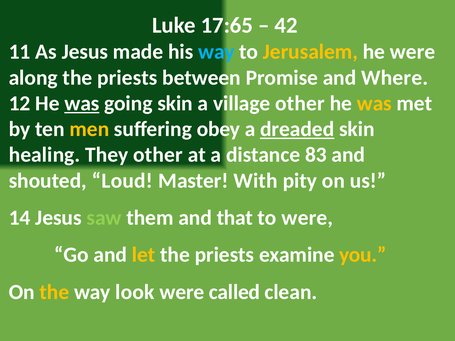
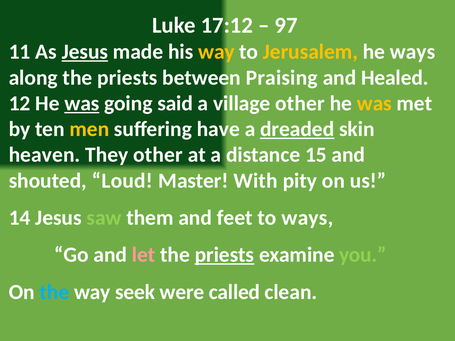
17:65: 17:65 -> 17:12 (227, 25)
42: 42 -> 97 (286, 25)
Jesus underline: none -> present (85, 52)
way colour: light blue -> yellow (216, 52)
he were: were -> ways (413, 52)
Promise: Promise -> Praising (282, 78)
Where: Where -> Healed (395, 78)
going skin: skin -> said (175, 103)
obey: obey -> have (218, 129)
healing: healing -> heaven (45, 155)
83: 83 -> 15 (316, 155)
that: that -> feet (235, 218)
to were: were -> ways (307, 218)
let colour: yellow -> pink (144, 255)
priests underline: none -> present (224, 255)
you colour: yellow -> light green (363, 255)
the colour: yellow -> light blue (54, 292)
look: look -> seek (135, 292)
